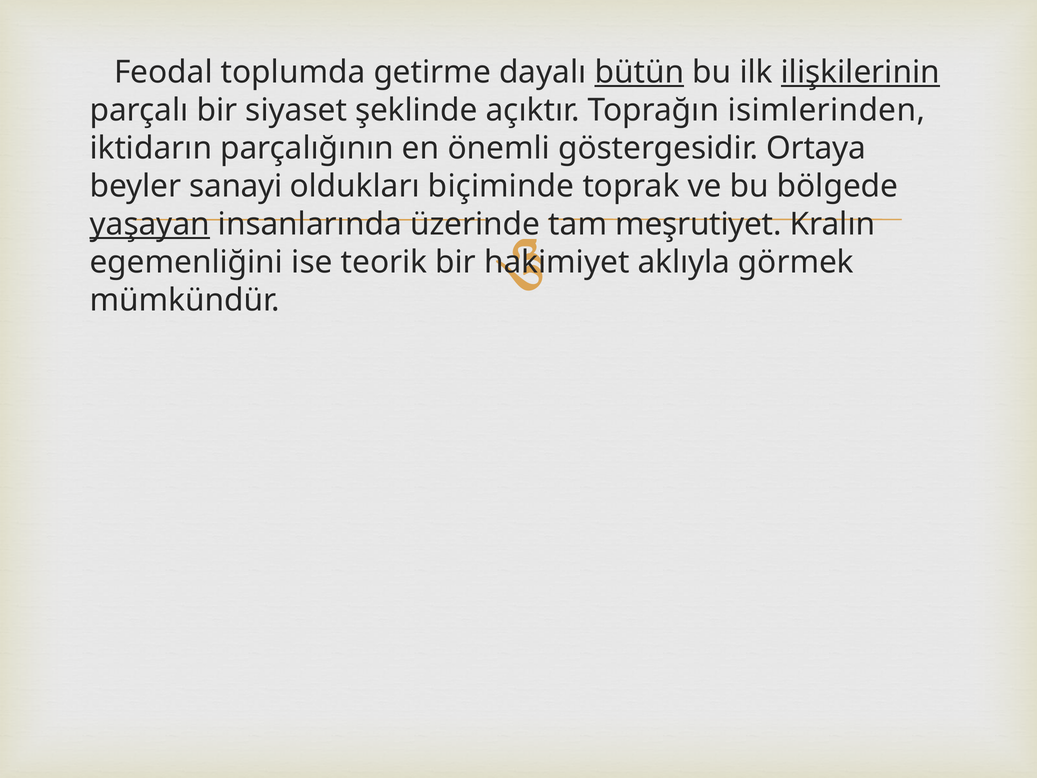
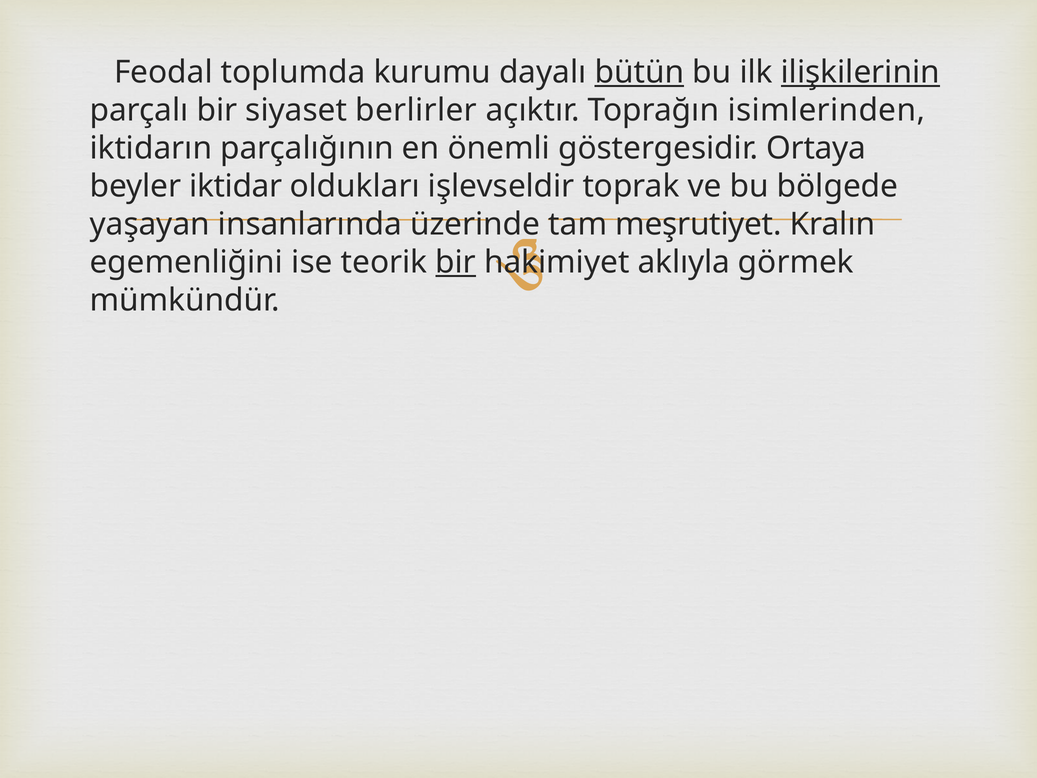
getirme: getirme -> kurumu (432, 72)
şeklinde: şeklinde -> berlirler (416, 110)
sanayi: sanayi -> iktidar (236, 186)
biçiminde: biçiminde -> işlevseldir (501, 186)
yaşayan underline: present -> none (150, 224)
bir underline: none -> present (456, 262)
